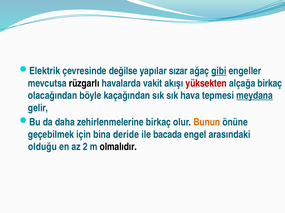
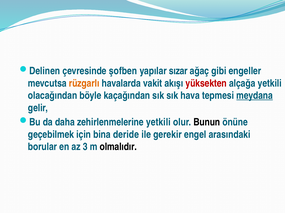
Elektrik: Elektrik -> Delinen (45, 71)
değilse: değilse -> şofben (123, 71)
gibi underline: present -> none (219, 71)
rüzgarlı colour: black -> orange (84, 84)
alçağa birkaç: birkaç -> yetkili (270, 84)
zehirlenmelerine birkaç: birkaç -> yetkili (158, 123)
Bunun colour: orange -> black (207, 123)
bacada: bacada -> gerekir (168, 135)
olduğu: olduğu -> borular (42, 147)
2: 2 -> 3 (85, 147)
